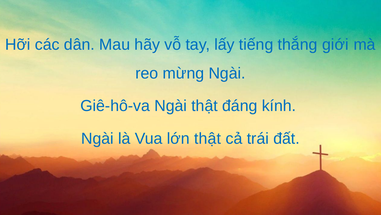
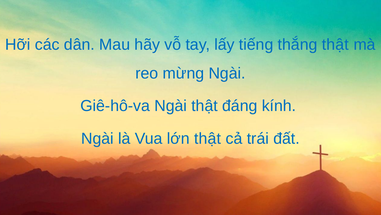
thắng giới: giới -> thật (335, 45)
